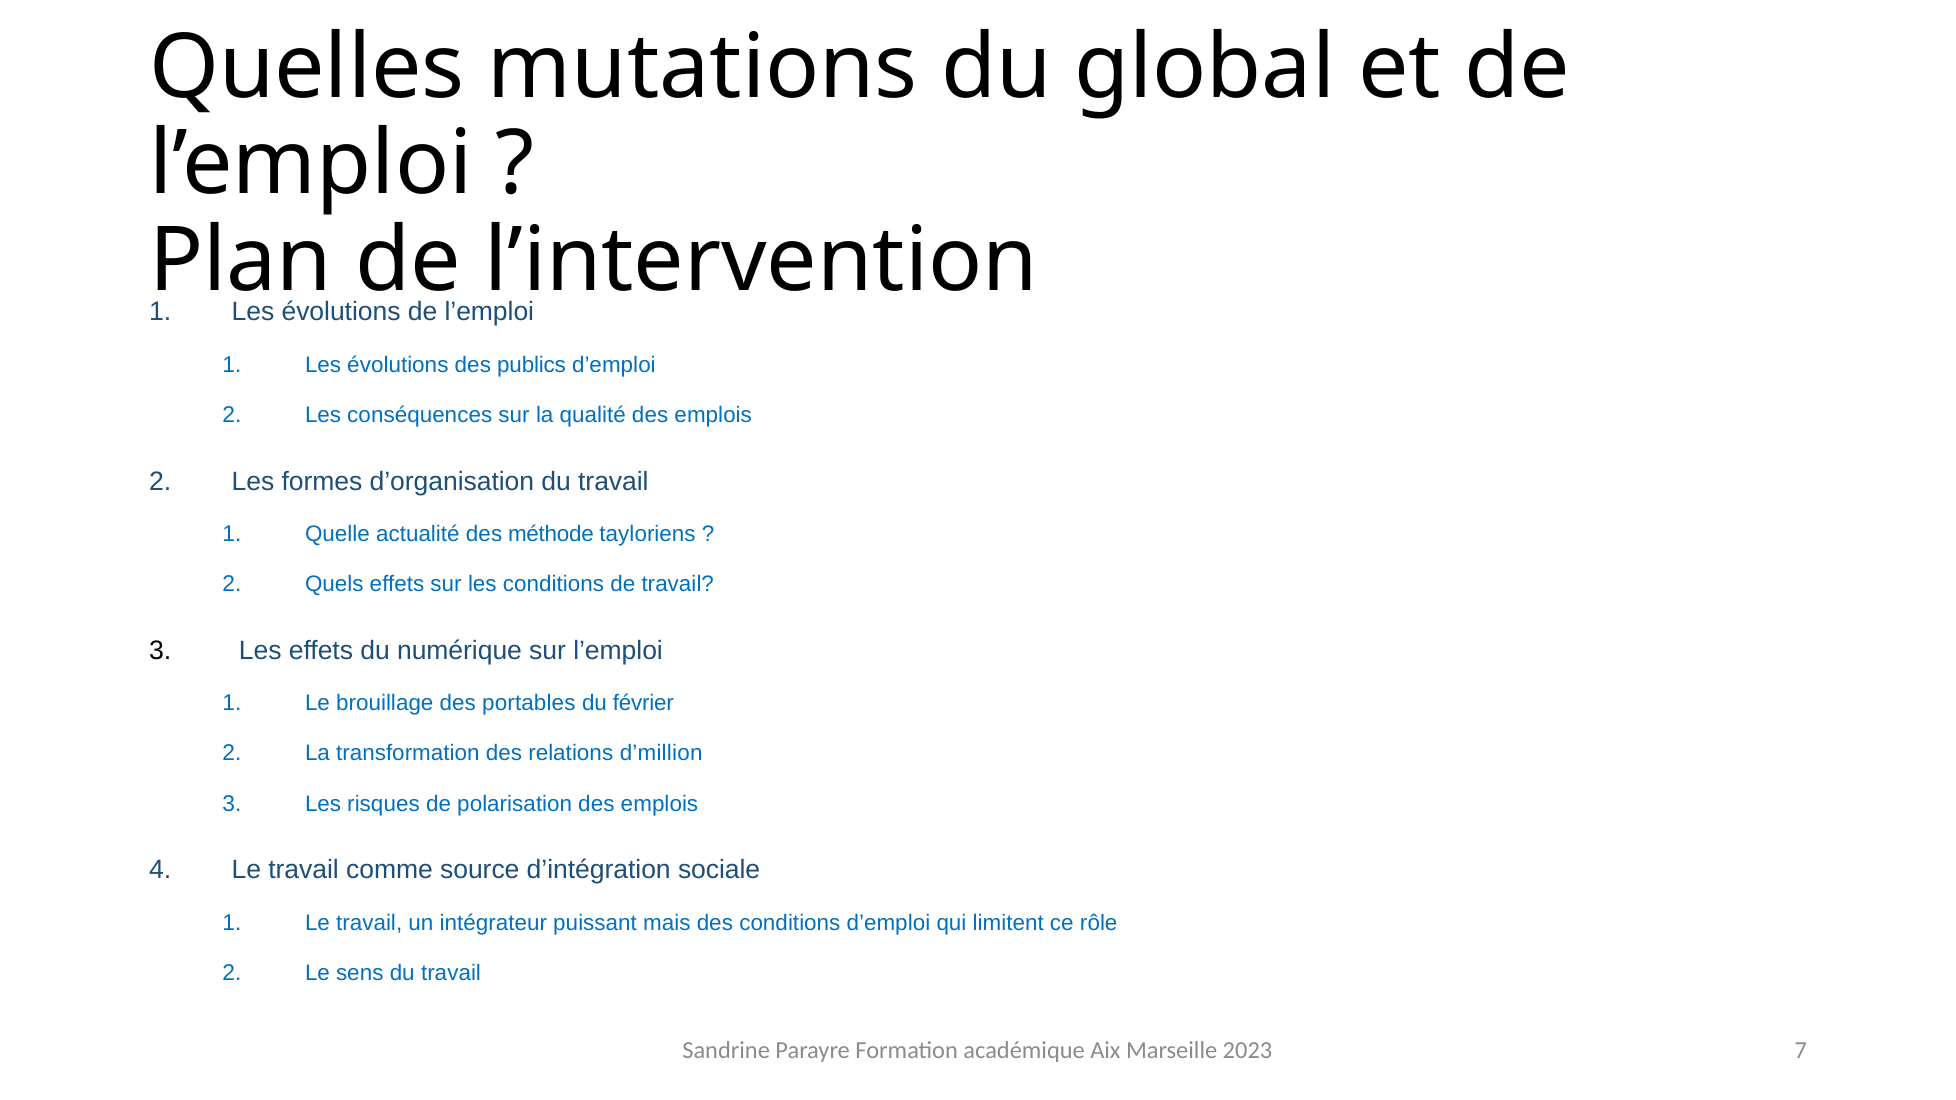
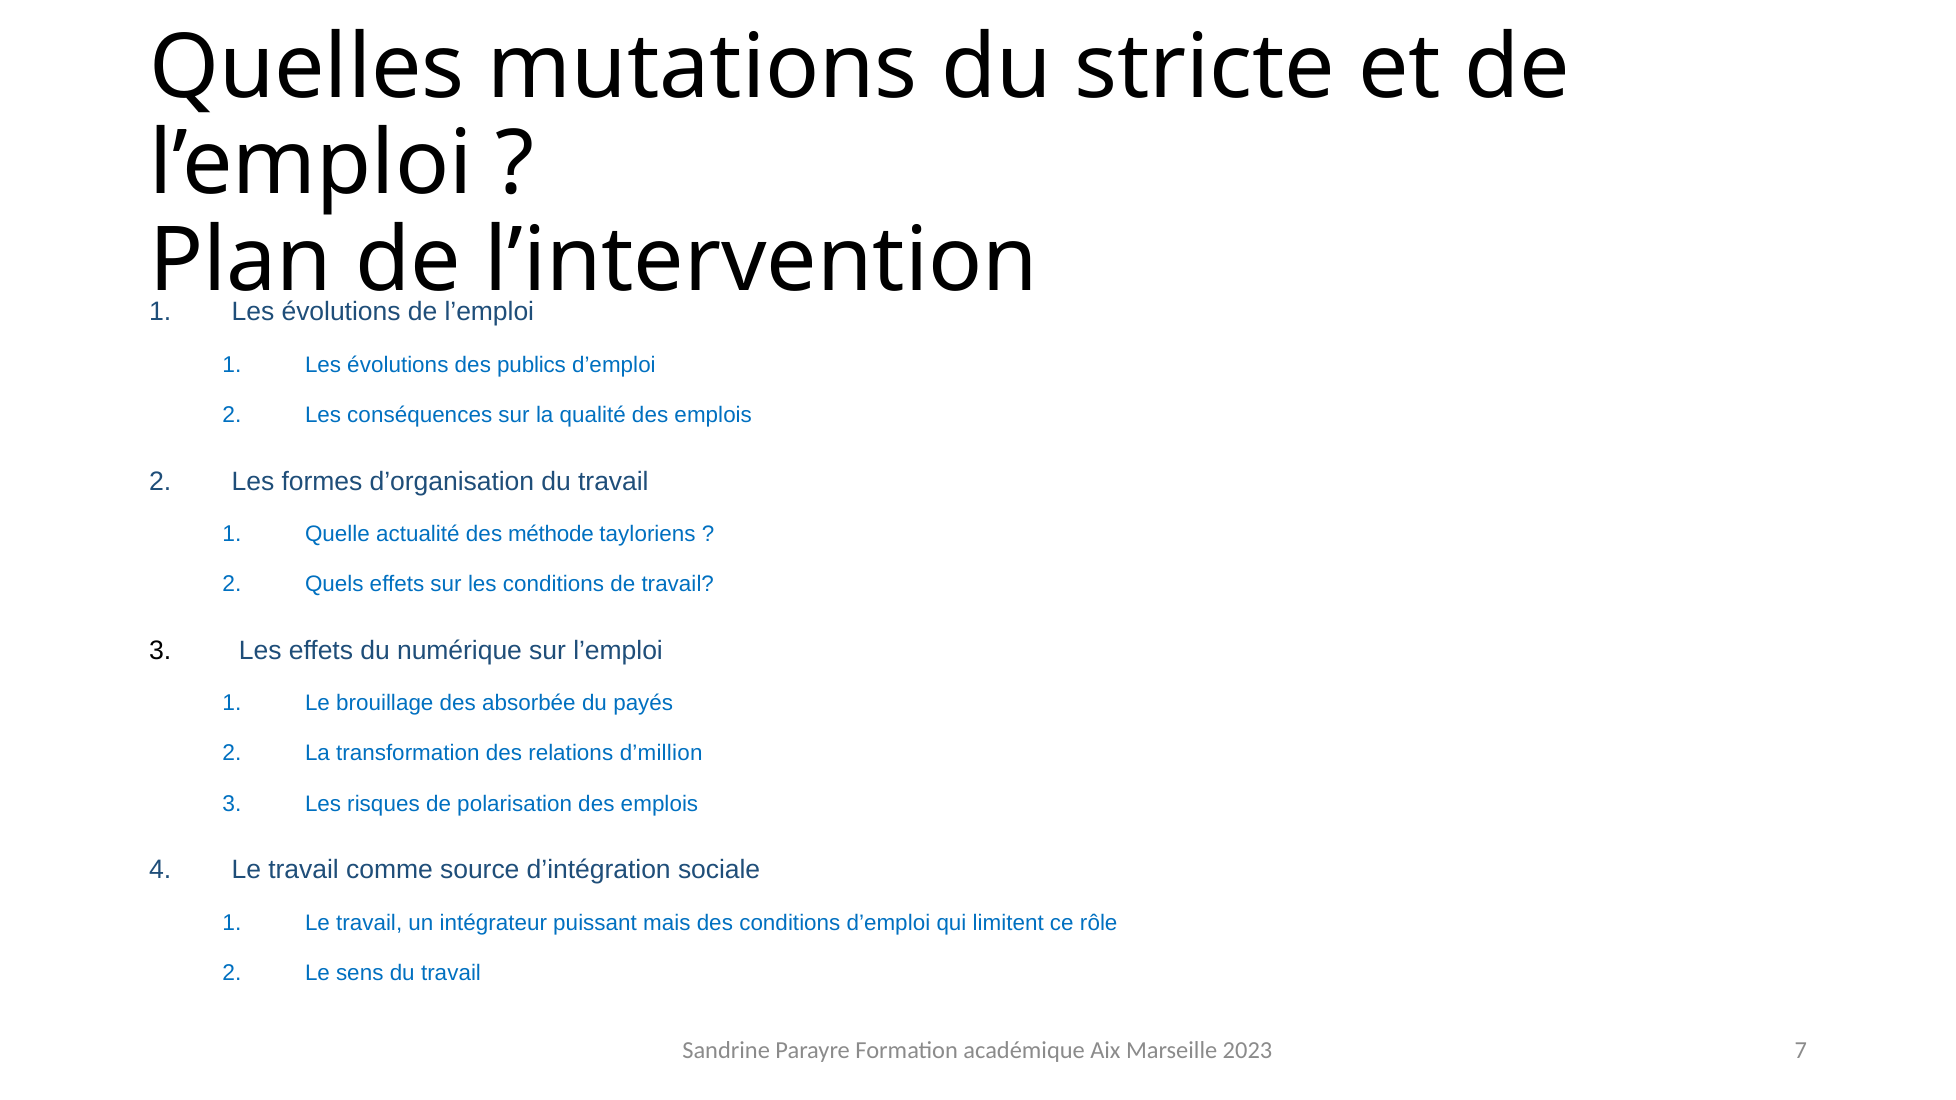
global: global -> stricte (1205, 68)
portables: portables -> absorbée (529, 703)
février: février -> payés (643, 703)
